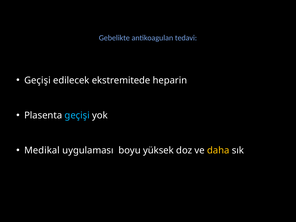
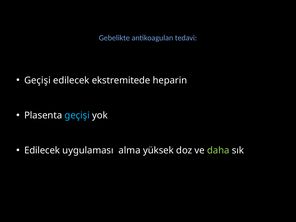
Medikal: Medikal -> Edilecek (42, 150)
boyu: boyu -> alma (129, 150)
daha colour: yellow -> light green (218, 150)
